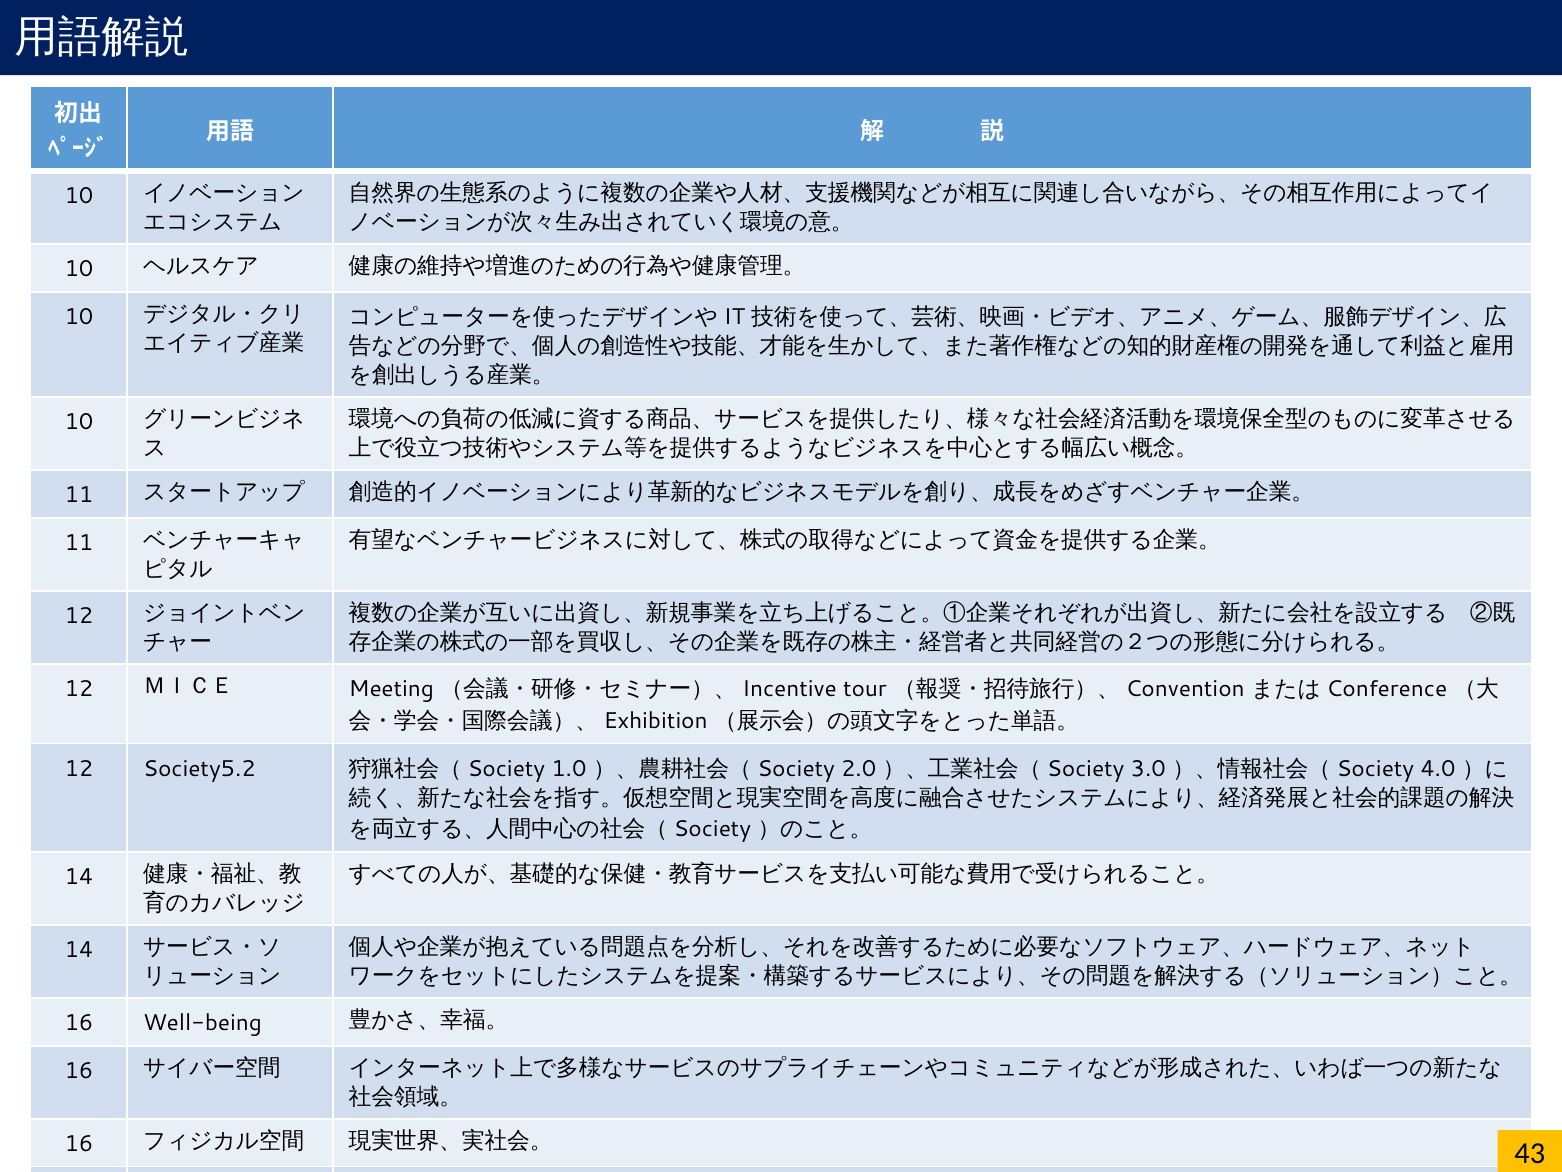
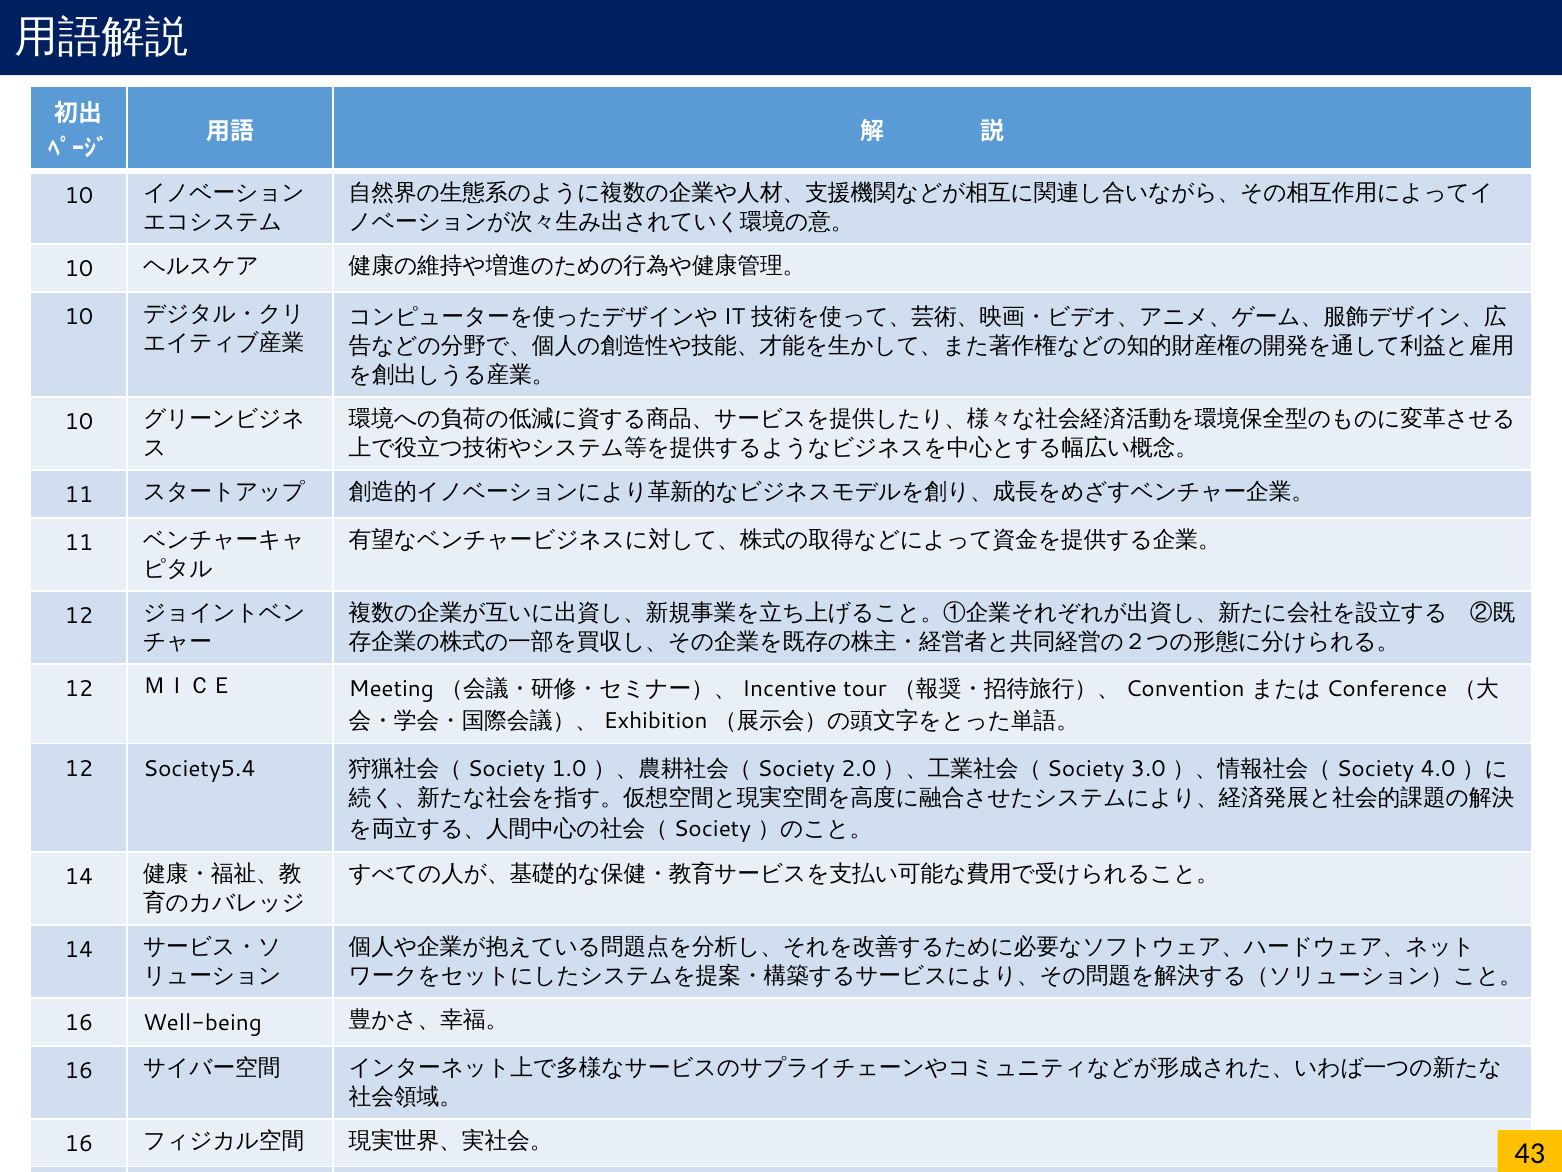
Society5.2: Society5.2 -> Society5.4 (199, 768)
